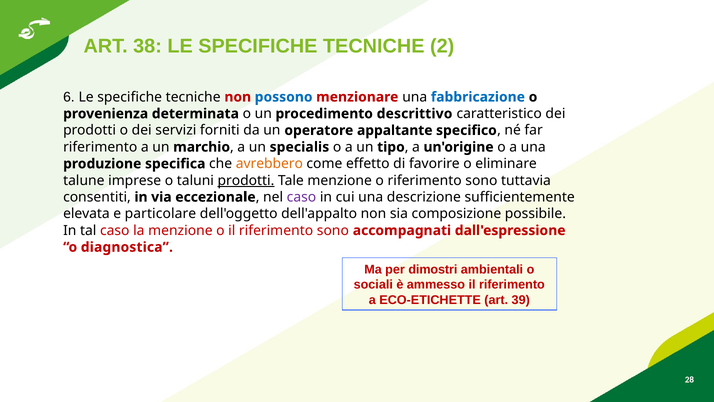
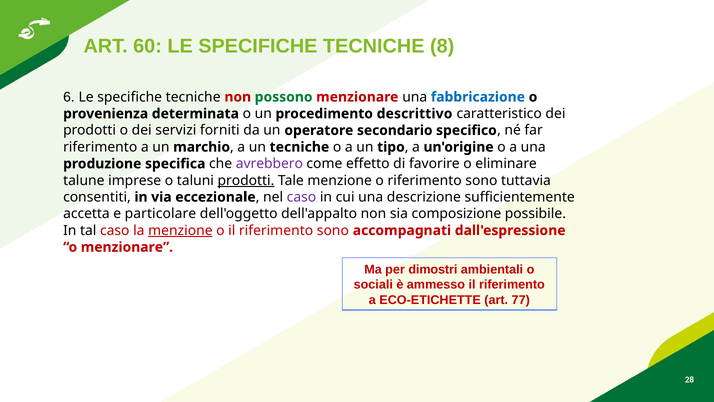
38: 38 -> 60 (148, 46)
2: 2 -> 8 (442, 46)
possono colour: blue -> green (284, 97)
appaltante: appaltante -> secondario (395, 130)
un specialis: specialis -> tecniche (299, 147)
avrebbero colour: orange -> purple (269, 164)
elevata: elevata -> accetta (86, 214)
menzione underline: none -> present (180, 230)
o diagnostica: diagnostica -> menzionare (127, 247)
39: 39 -> 77 (521, 300)
